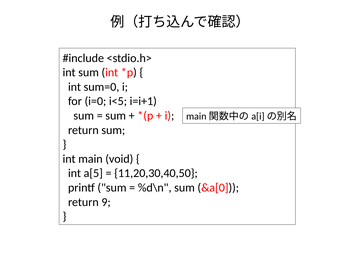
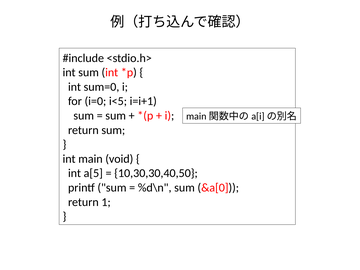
11,20,30,40,50: 11,20,30,40,50 -> 10,30,30,40,50 (156, 173)
9: 9 -> 1 (106, 202)
